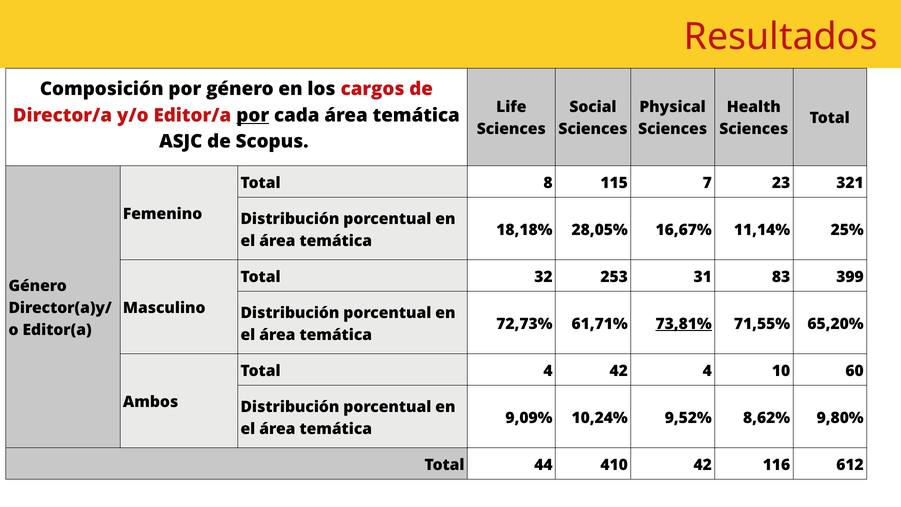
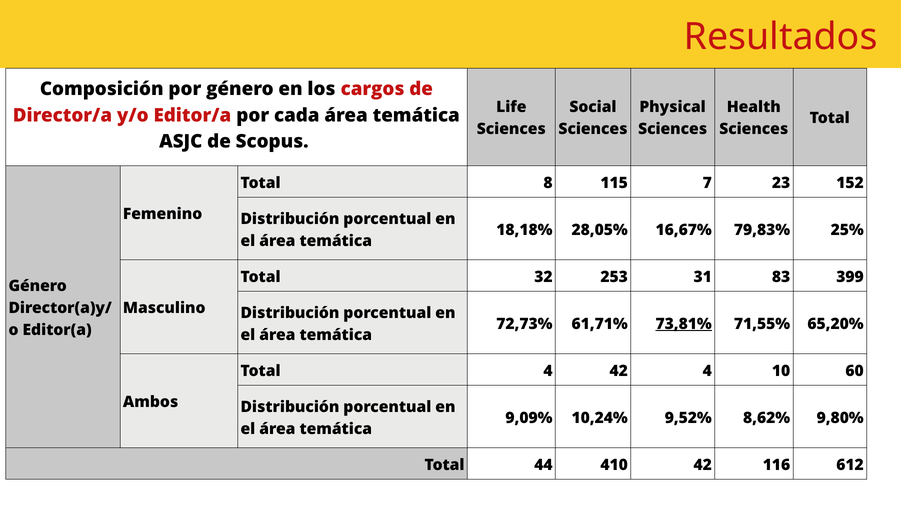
por underline: present -> none (253, 115)
321: 321 -> 152 (850, 183)
11,14%: 11,14% -> 79,83% (762, 230)
